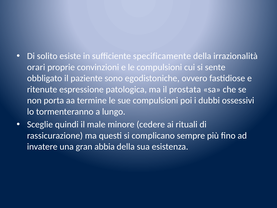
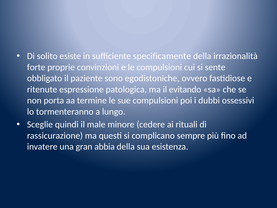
orari: orari -> forte (36, 67)
prostata: prostata -> evitando (185, 89)
